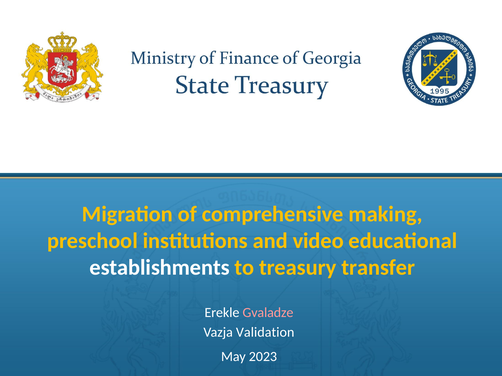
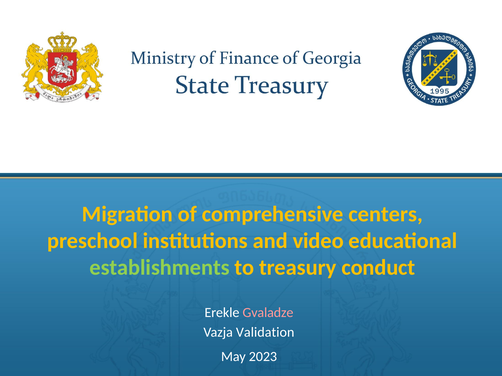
making: making -> centers (386, 214)
establishments colour: white -> light green (160, 268)
transfer: transfer -> conduct (378, 268)
